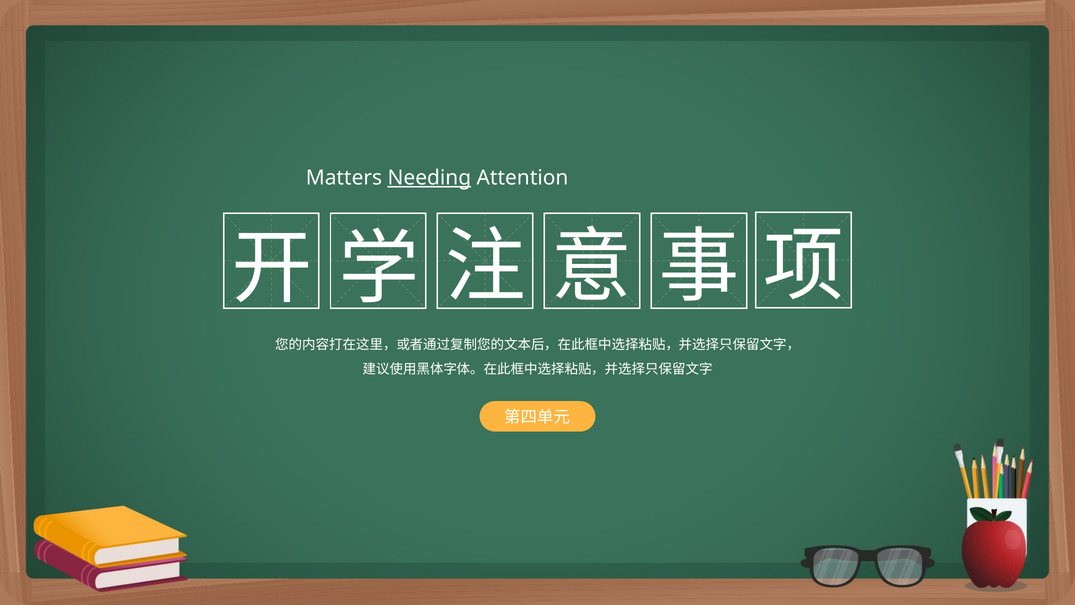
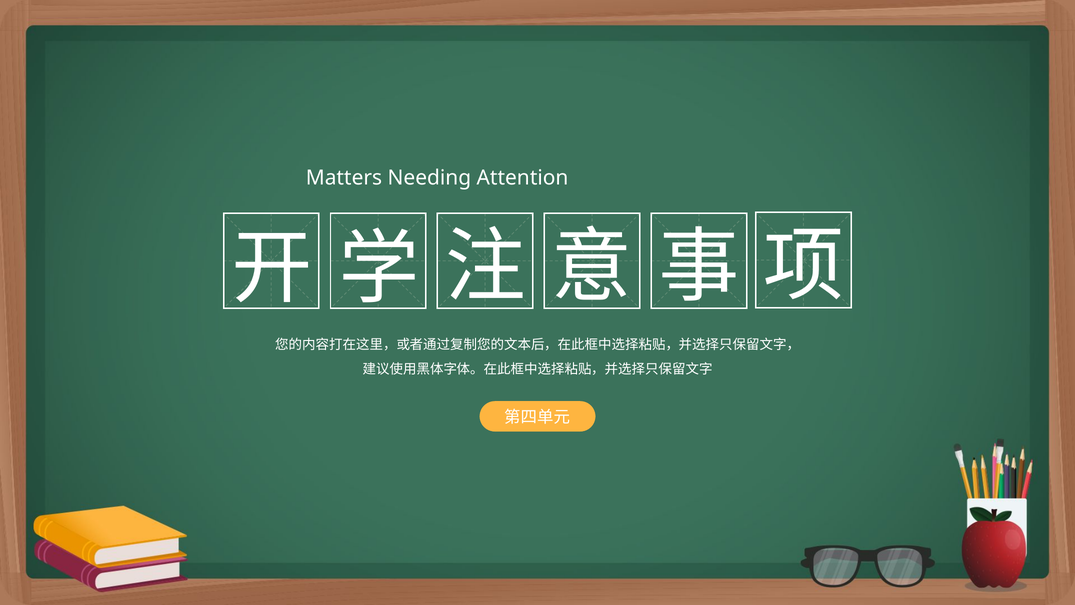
Needing underline: present -> none (429, 178)
